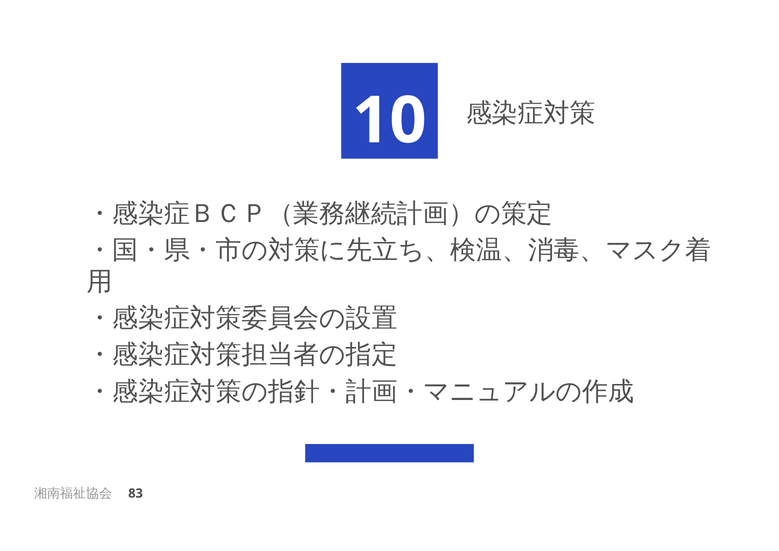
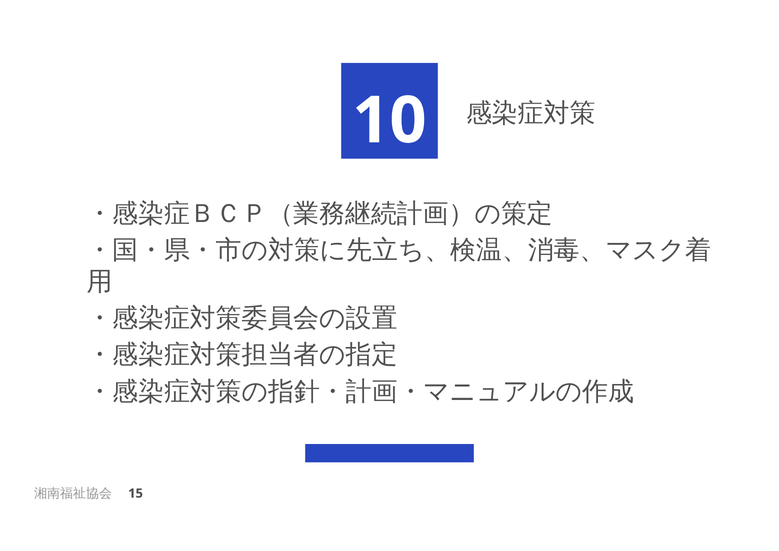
83: 83 -> 15 (136, 493)
